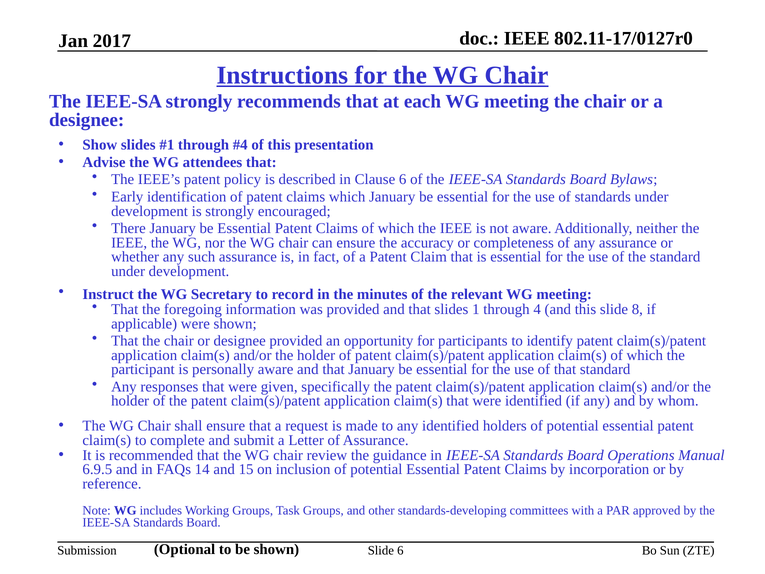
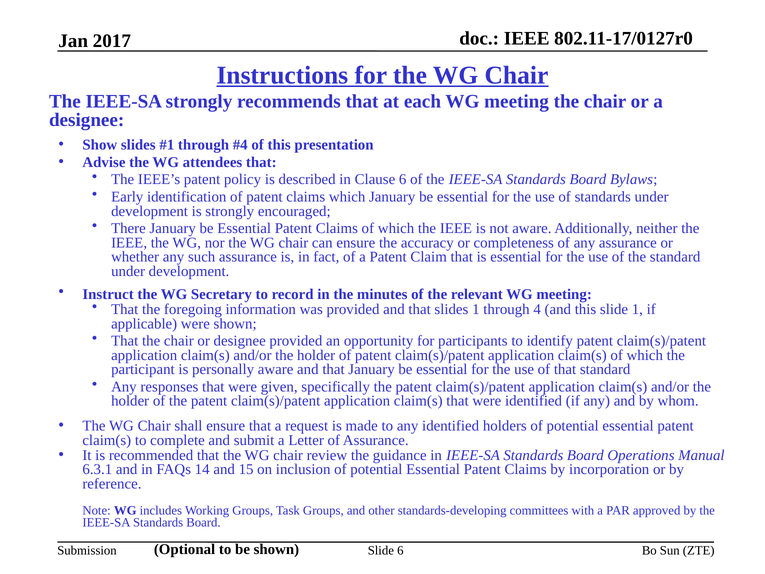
slide 8: 8 -> 1 (637, 309)
6.9.5: 6.9.5 -> 6.3.1 (97, 469)
